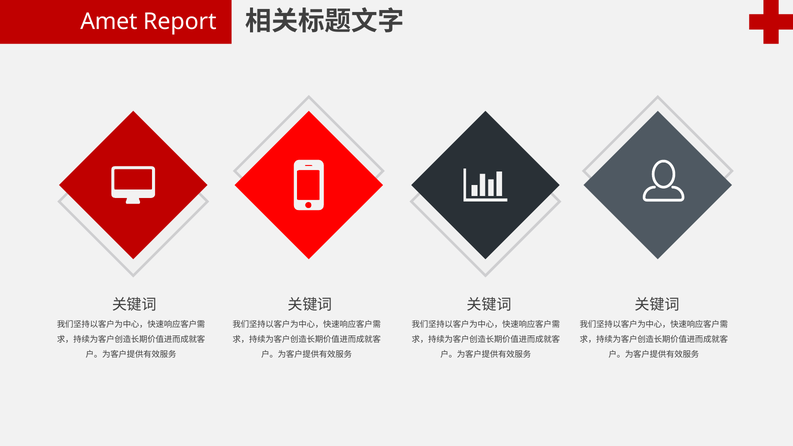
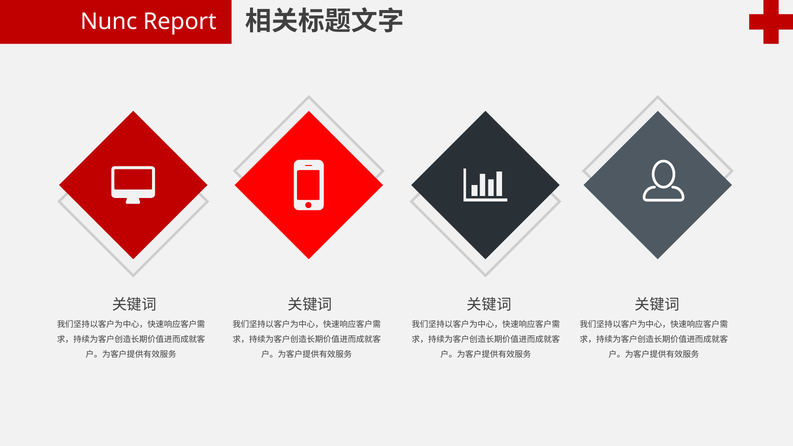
Amet: Amet -> Nunc (109, 22)
